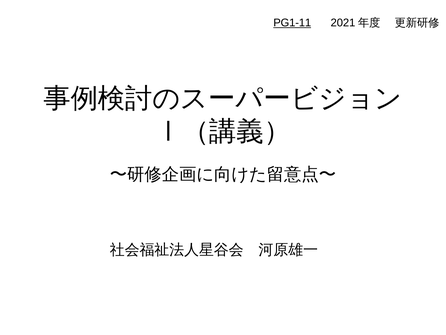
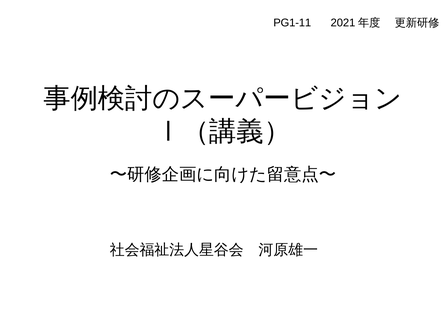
PG1-11 underline: present -> none (292, 23)
